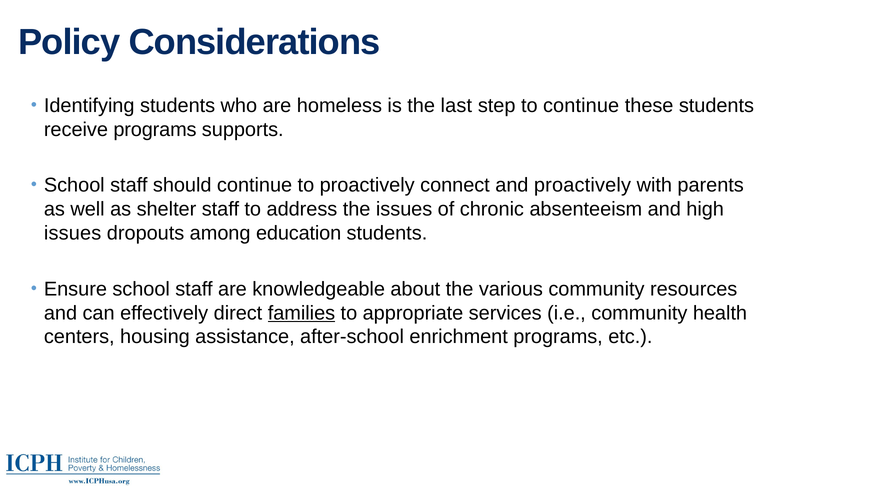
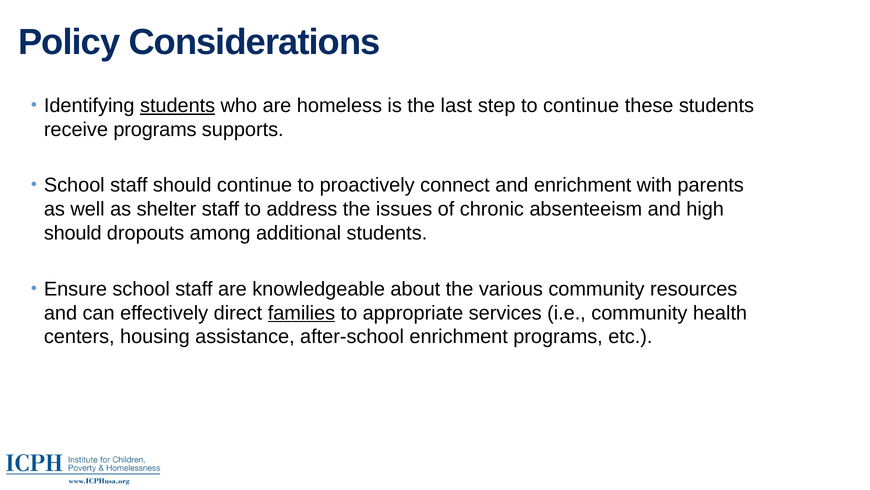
students underline: none -> present (178, 106)
and proactively: proactively -> enrichment (583, 185)
issues: issues -> should (73, 233)
education: education -> additional (299, 233)
